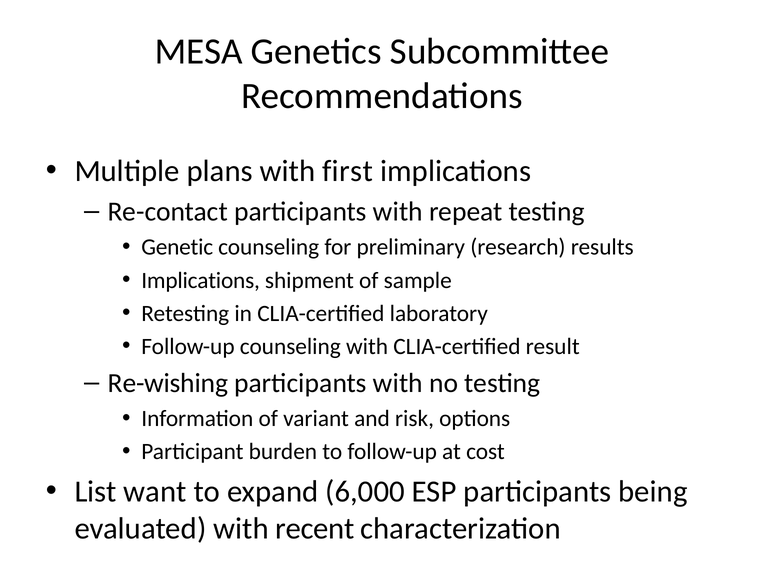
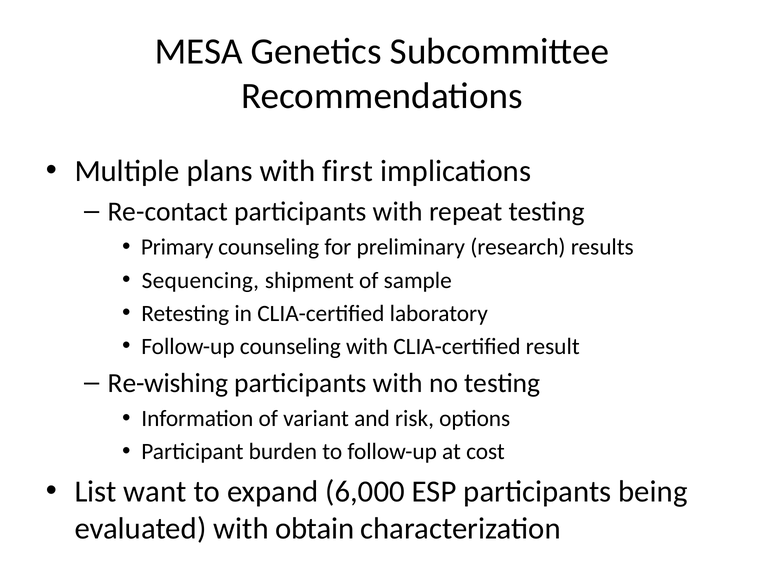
Genetic: Genetic -> Primary (177, 247)
Implications: Implications -> Sequencing (200, 280)
recent: recent -> obtain (315, 528)
